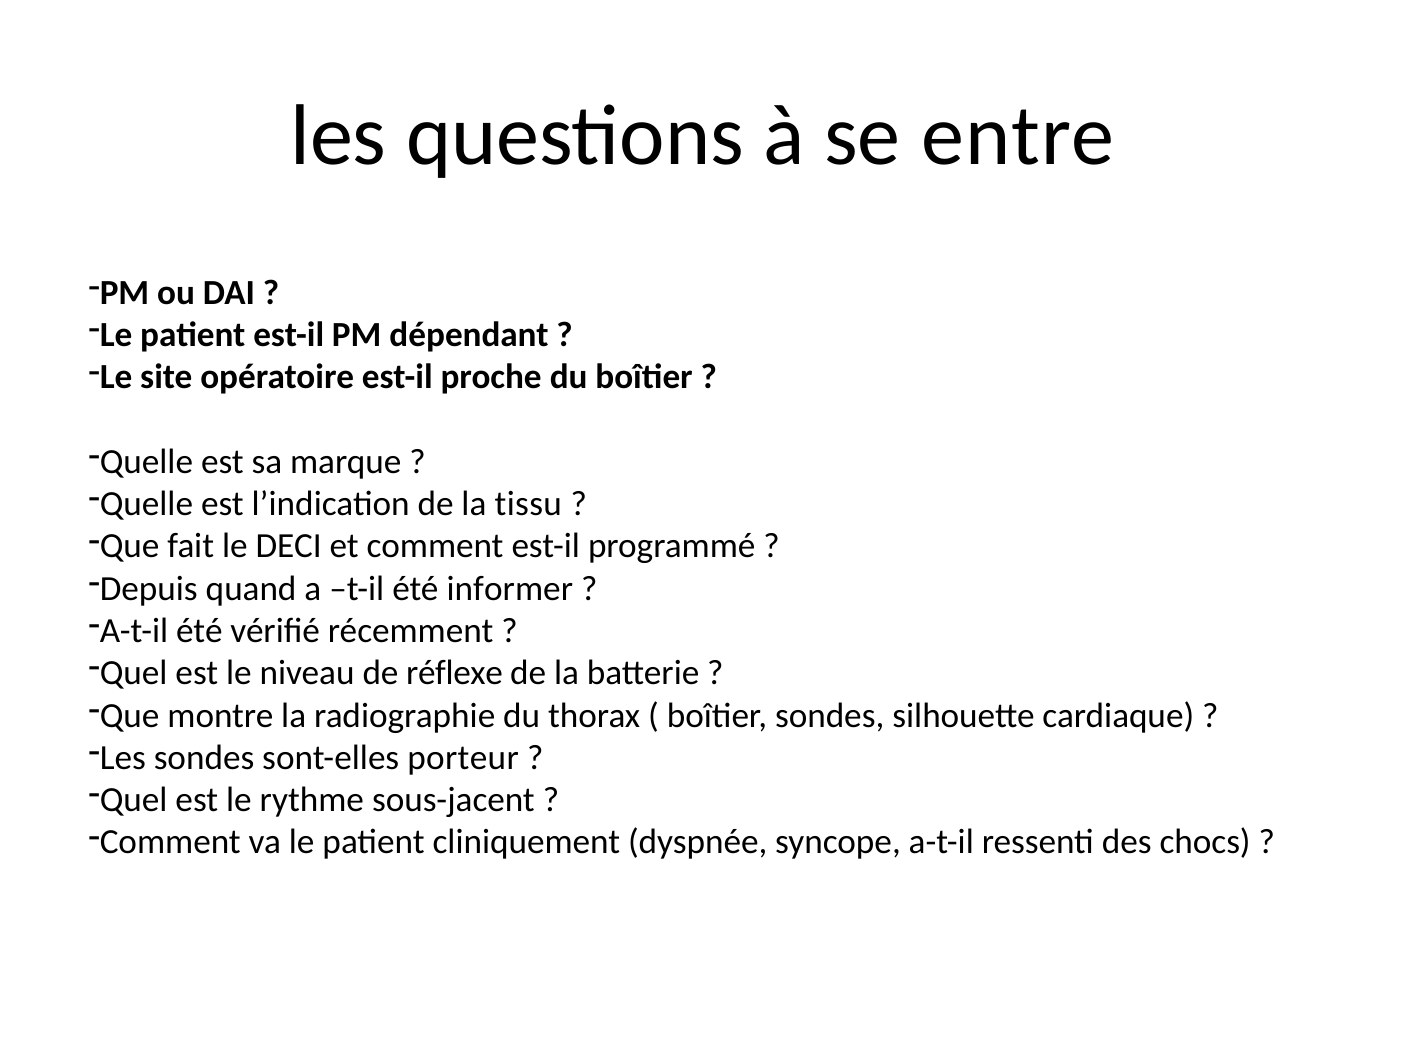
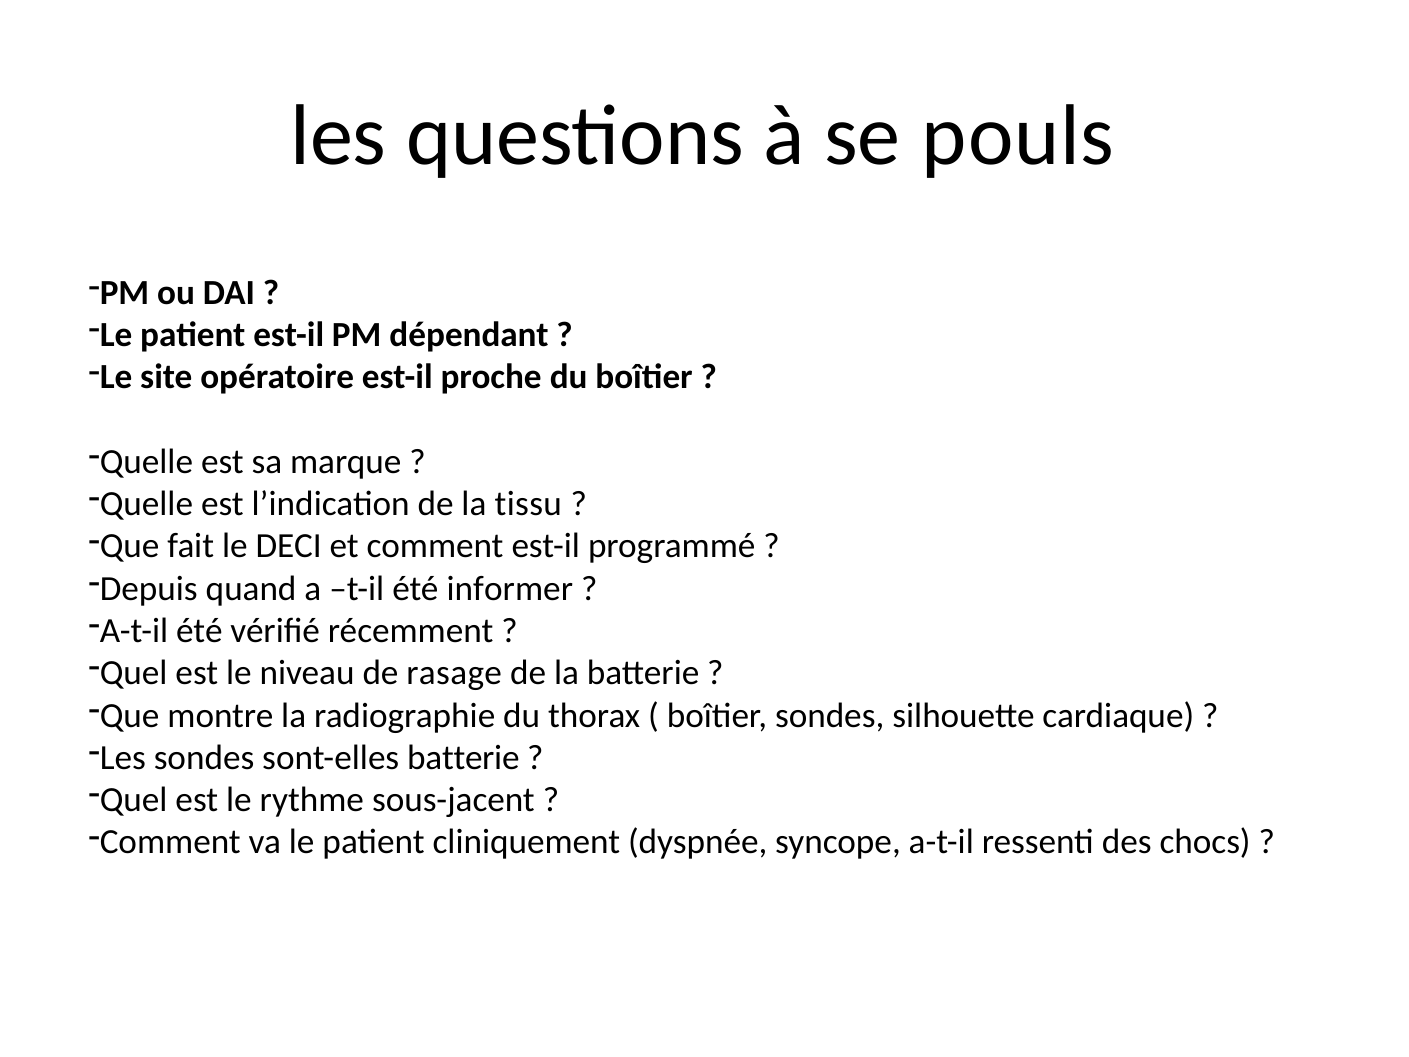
entre: entre -> pouls (1018, 136)
réflexe: réflexe -> rasage (454, 673)
sont-elles porteur: porteur -> batterie (463, 758)
